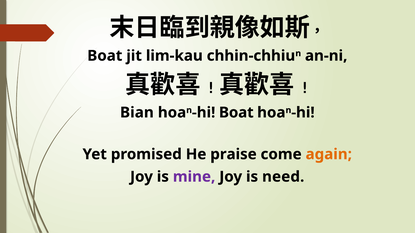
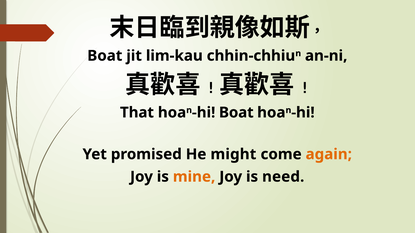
Bian: Bian -> That (137, 113)
praise: praise -> might (233, 155)
mine colour: purple -> orange (194, 177)
